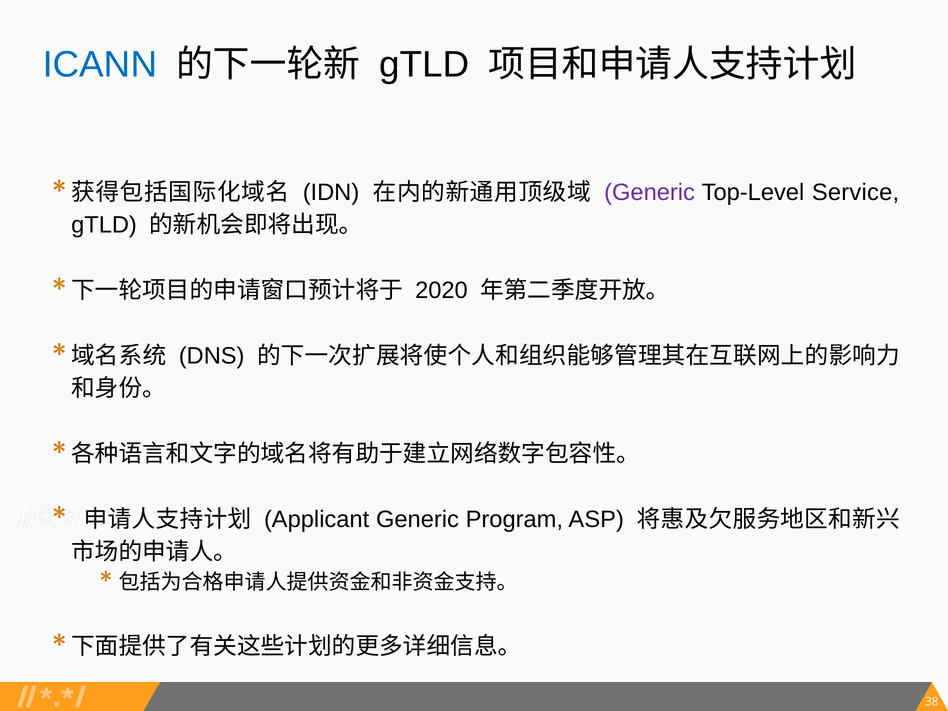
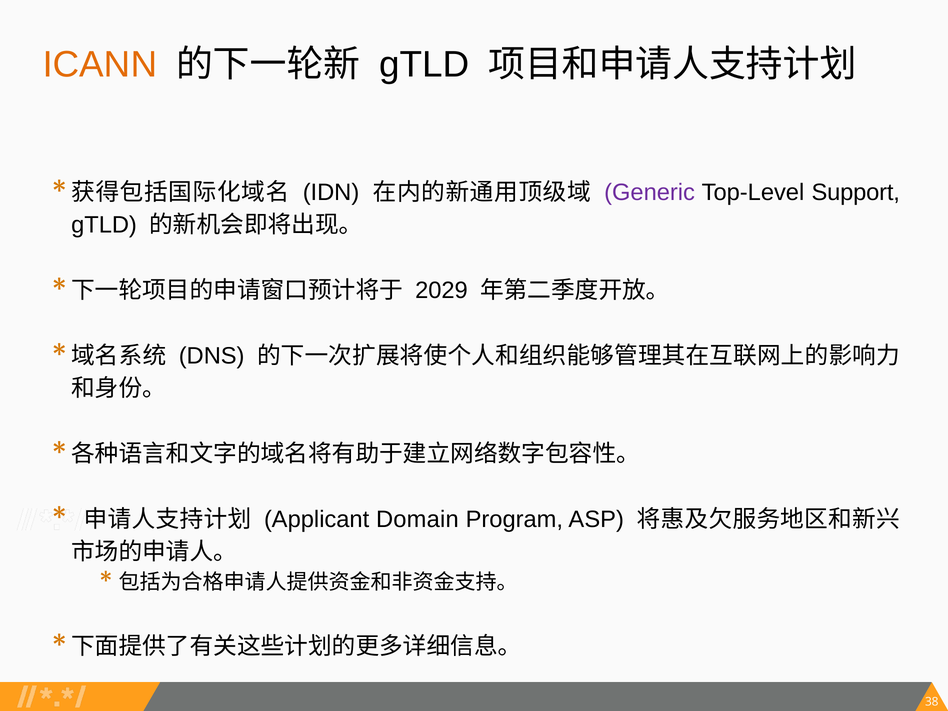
ICANN colour: blue -> orange (100, 65)
Service: Service -> Support (856, 192)
2020: 2020 -> 2029 (441, 290)
Applicant Generic: Generic -> Domain (417, 519)
